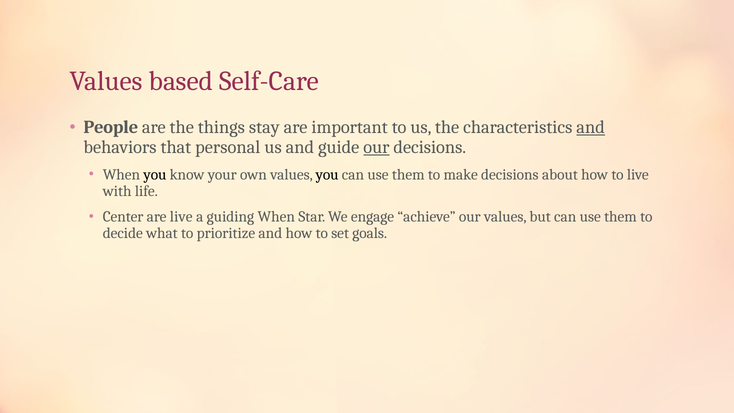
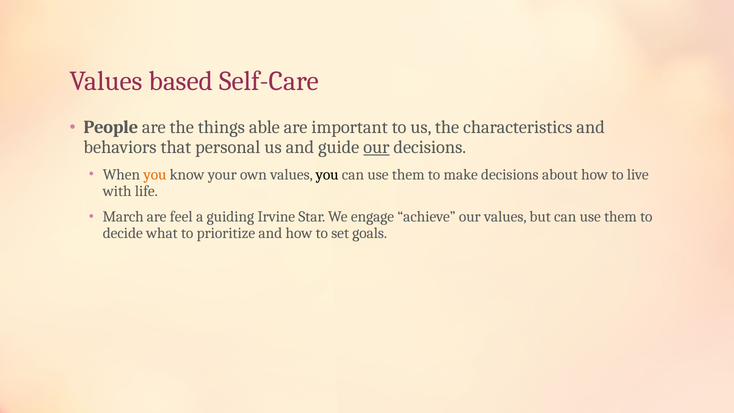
stay: stay -> able (264, 127)
and underline: present -> none (591, 127)
you colour: black -> orange (155, 174)
Center: Center -> March (123, 217)
are live: live -> feel (181, 217)
guiding When: When -> Irvine (276, 217)
